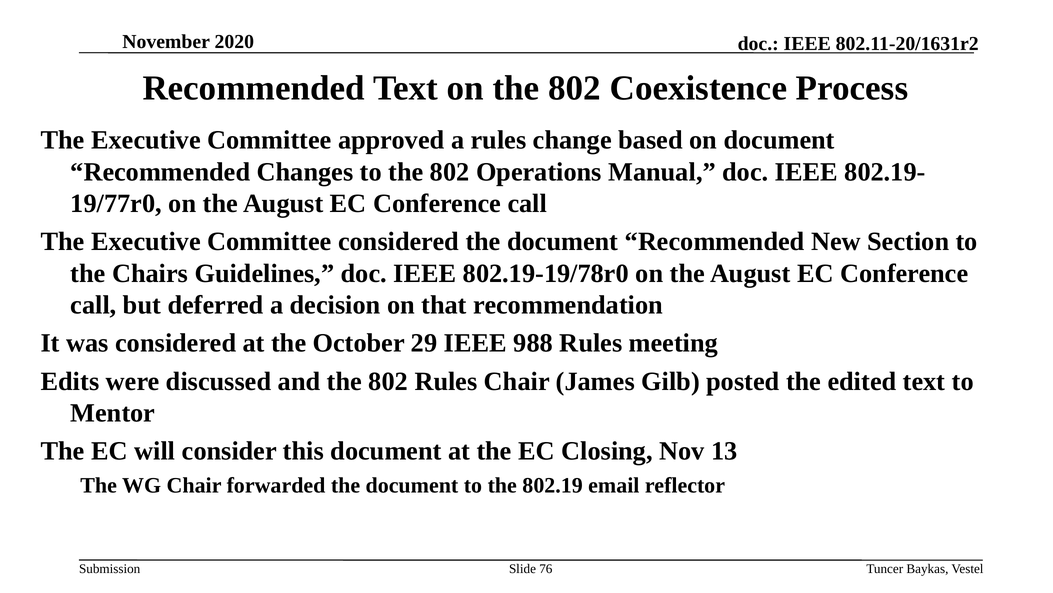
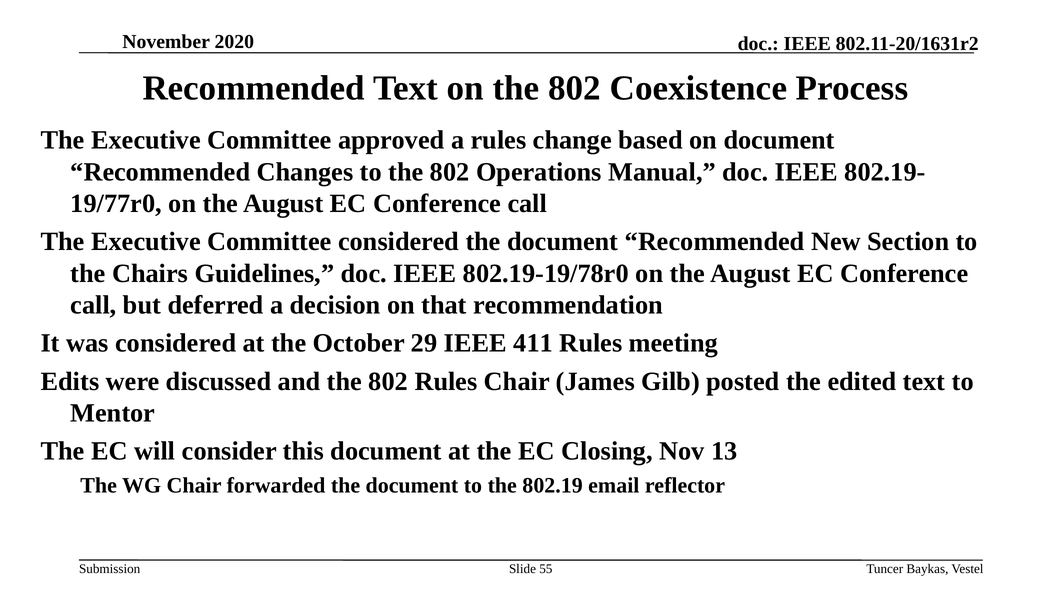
988: 988 -> 411 (533, 343)
76: 76 -> 55 (546, 568)
